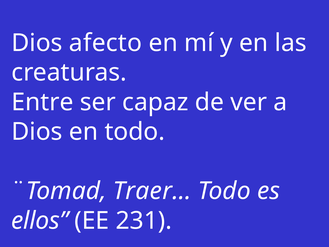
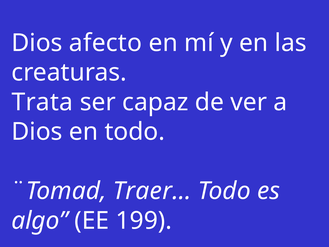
Entre: Entre -> Trata (42, 102)
ellos: ellos -> algo (40, 220)
231: 231 -> 199 (144, 220)
